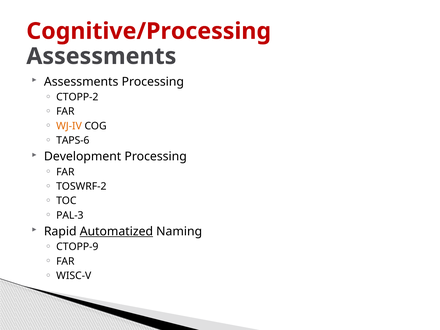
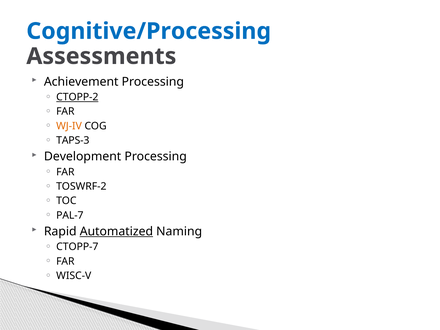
Cognitive/Processing colour: red -> blue (149, 31)
Assessments: Assessments -> Achievement (81, 82)
CTOPP-2 underline: none -> present (77, 97)
TAPS-6: TAPS-6 -> TAPS-3 (73, 140)
PAL-3: PAL-3 -> PAL-7 (70, 215)
CTOPP-9: CTOPP-9 -> CTOPP-7 (77, 247)
